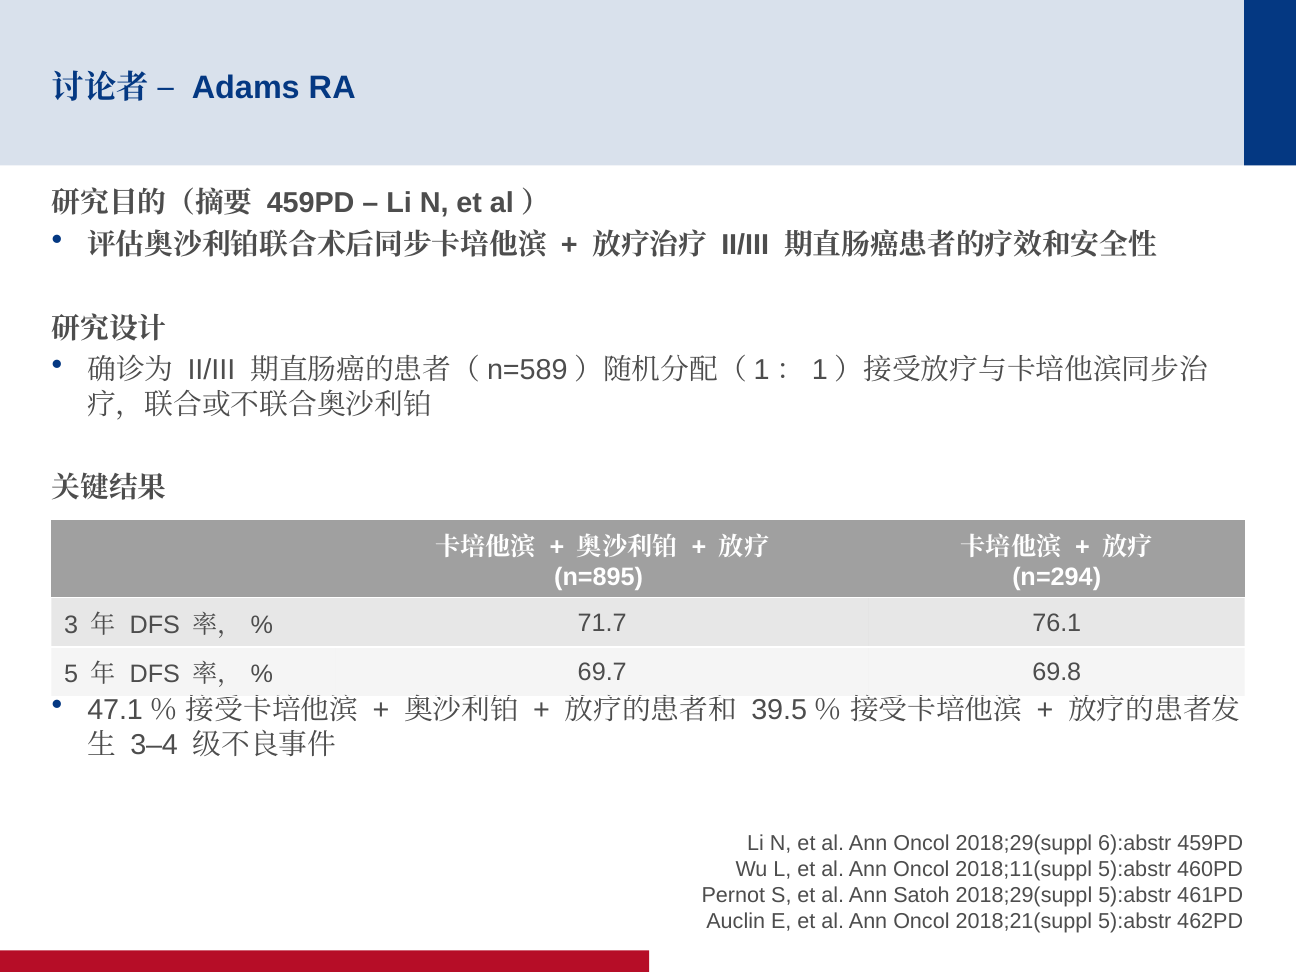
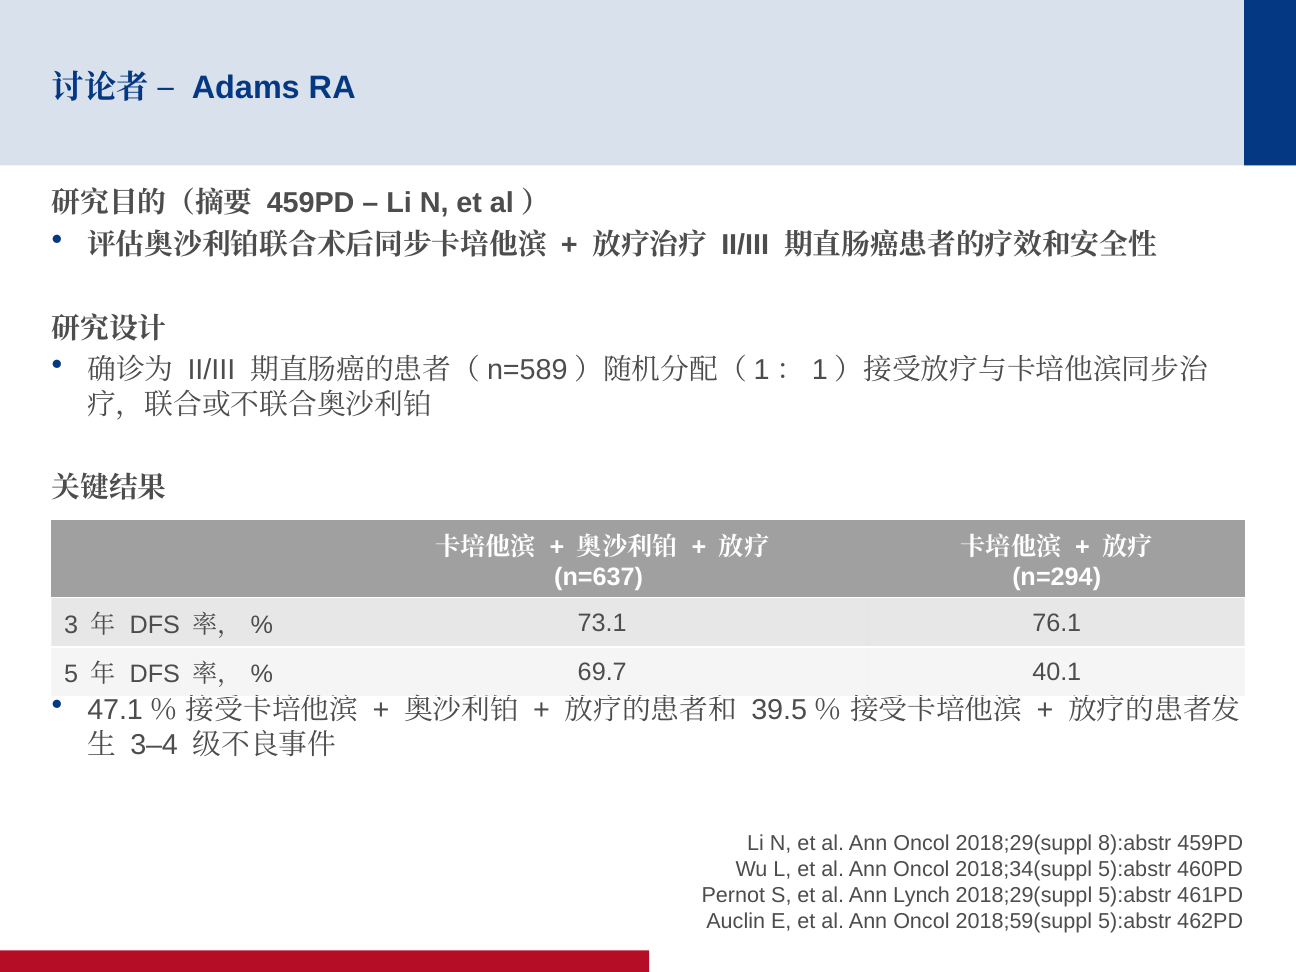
n=895: n=895 -> n=637 (599, 577)
71.7: 71.7 -> 73.1 (602, 623)
69.8: 69.8 -> 40.1 (1057, 672)
6):abstr: 6):abstr -> 8):abstr (1135, 844)
2018;11(suppl: 2018;11(suppl -> 2018;34(suppl (1024, 870)
Satoh: Satoh -> Lynch (922, 896)
2018;21(suppl: 2018;21(suppl -> 2018;59(suppl (1024, 922)
